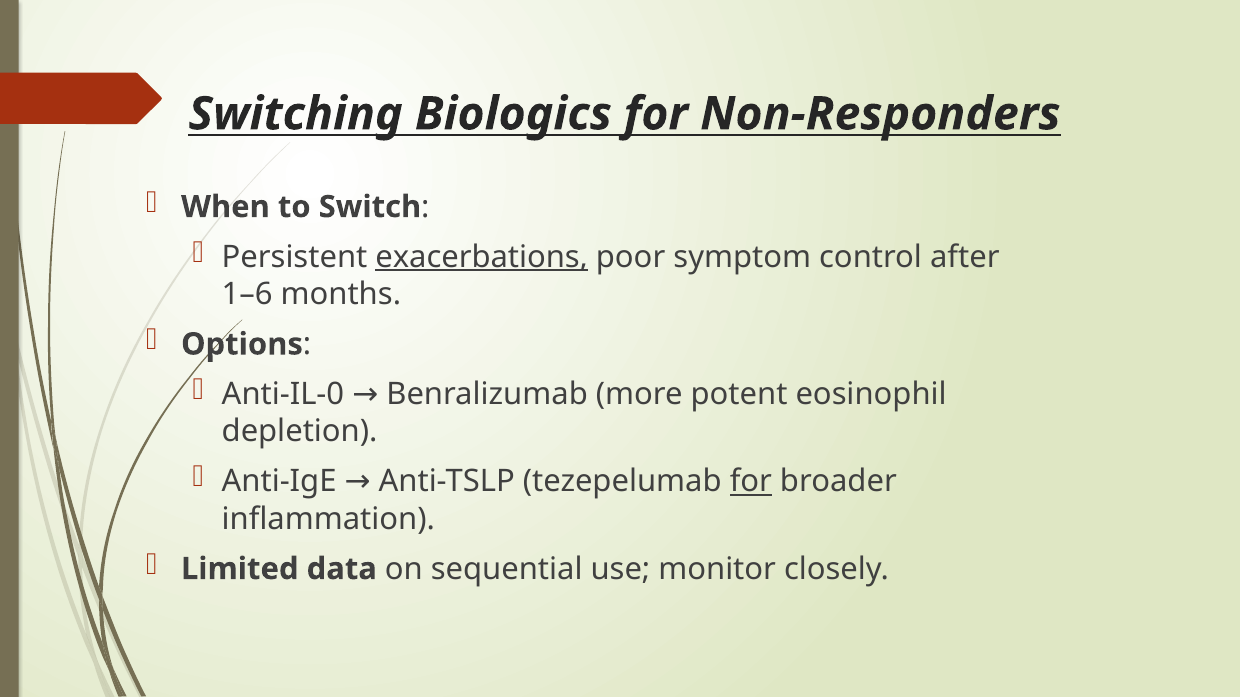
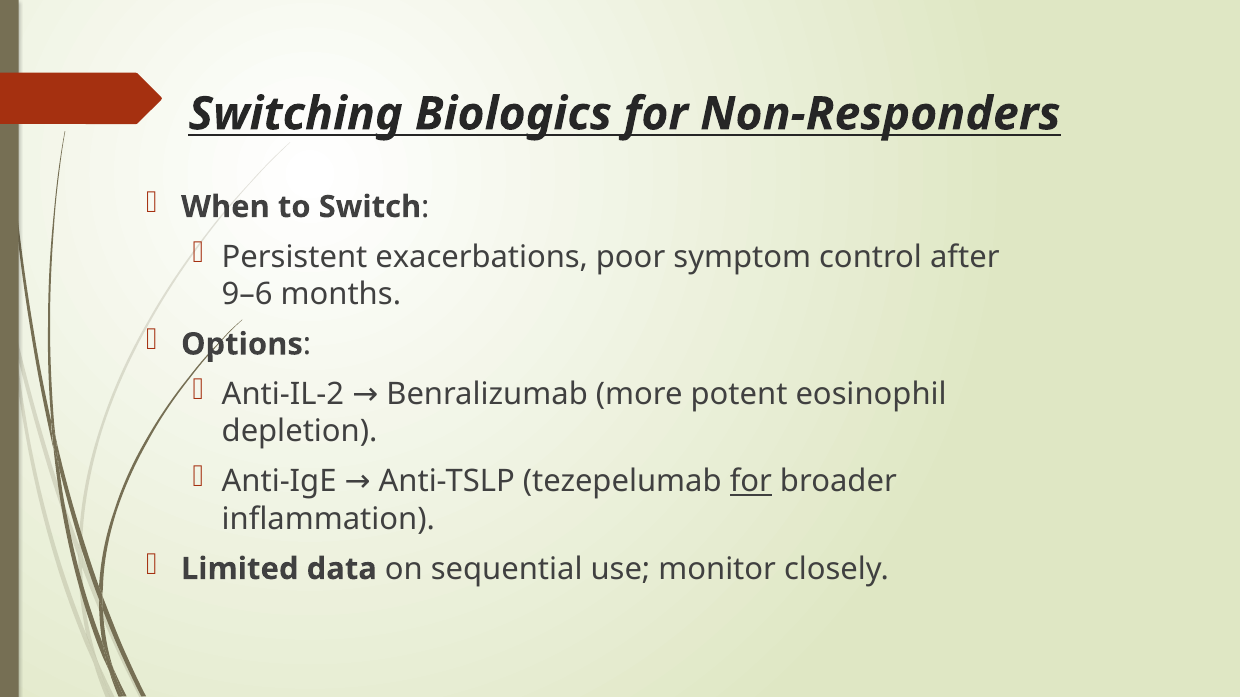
exacerbations underline: present -> none (482, 257)
1–6: 1–6 -> 9–6 (247, 294)
Anti-IL-0: Anti-IL-0 -> Anti-IL-2 (283, 395)
